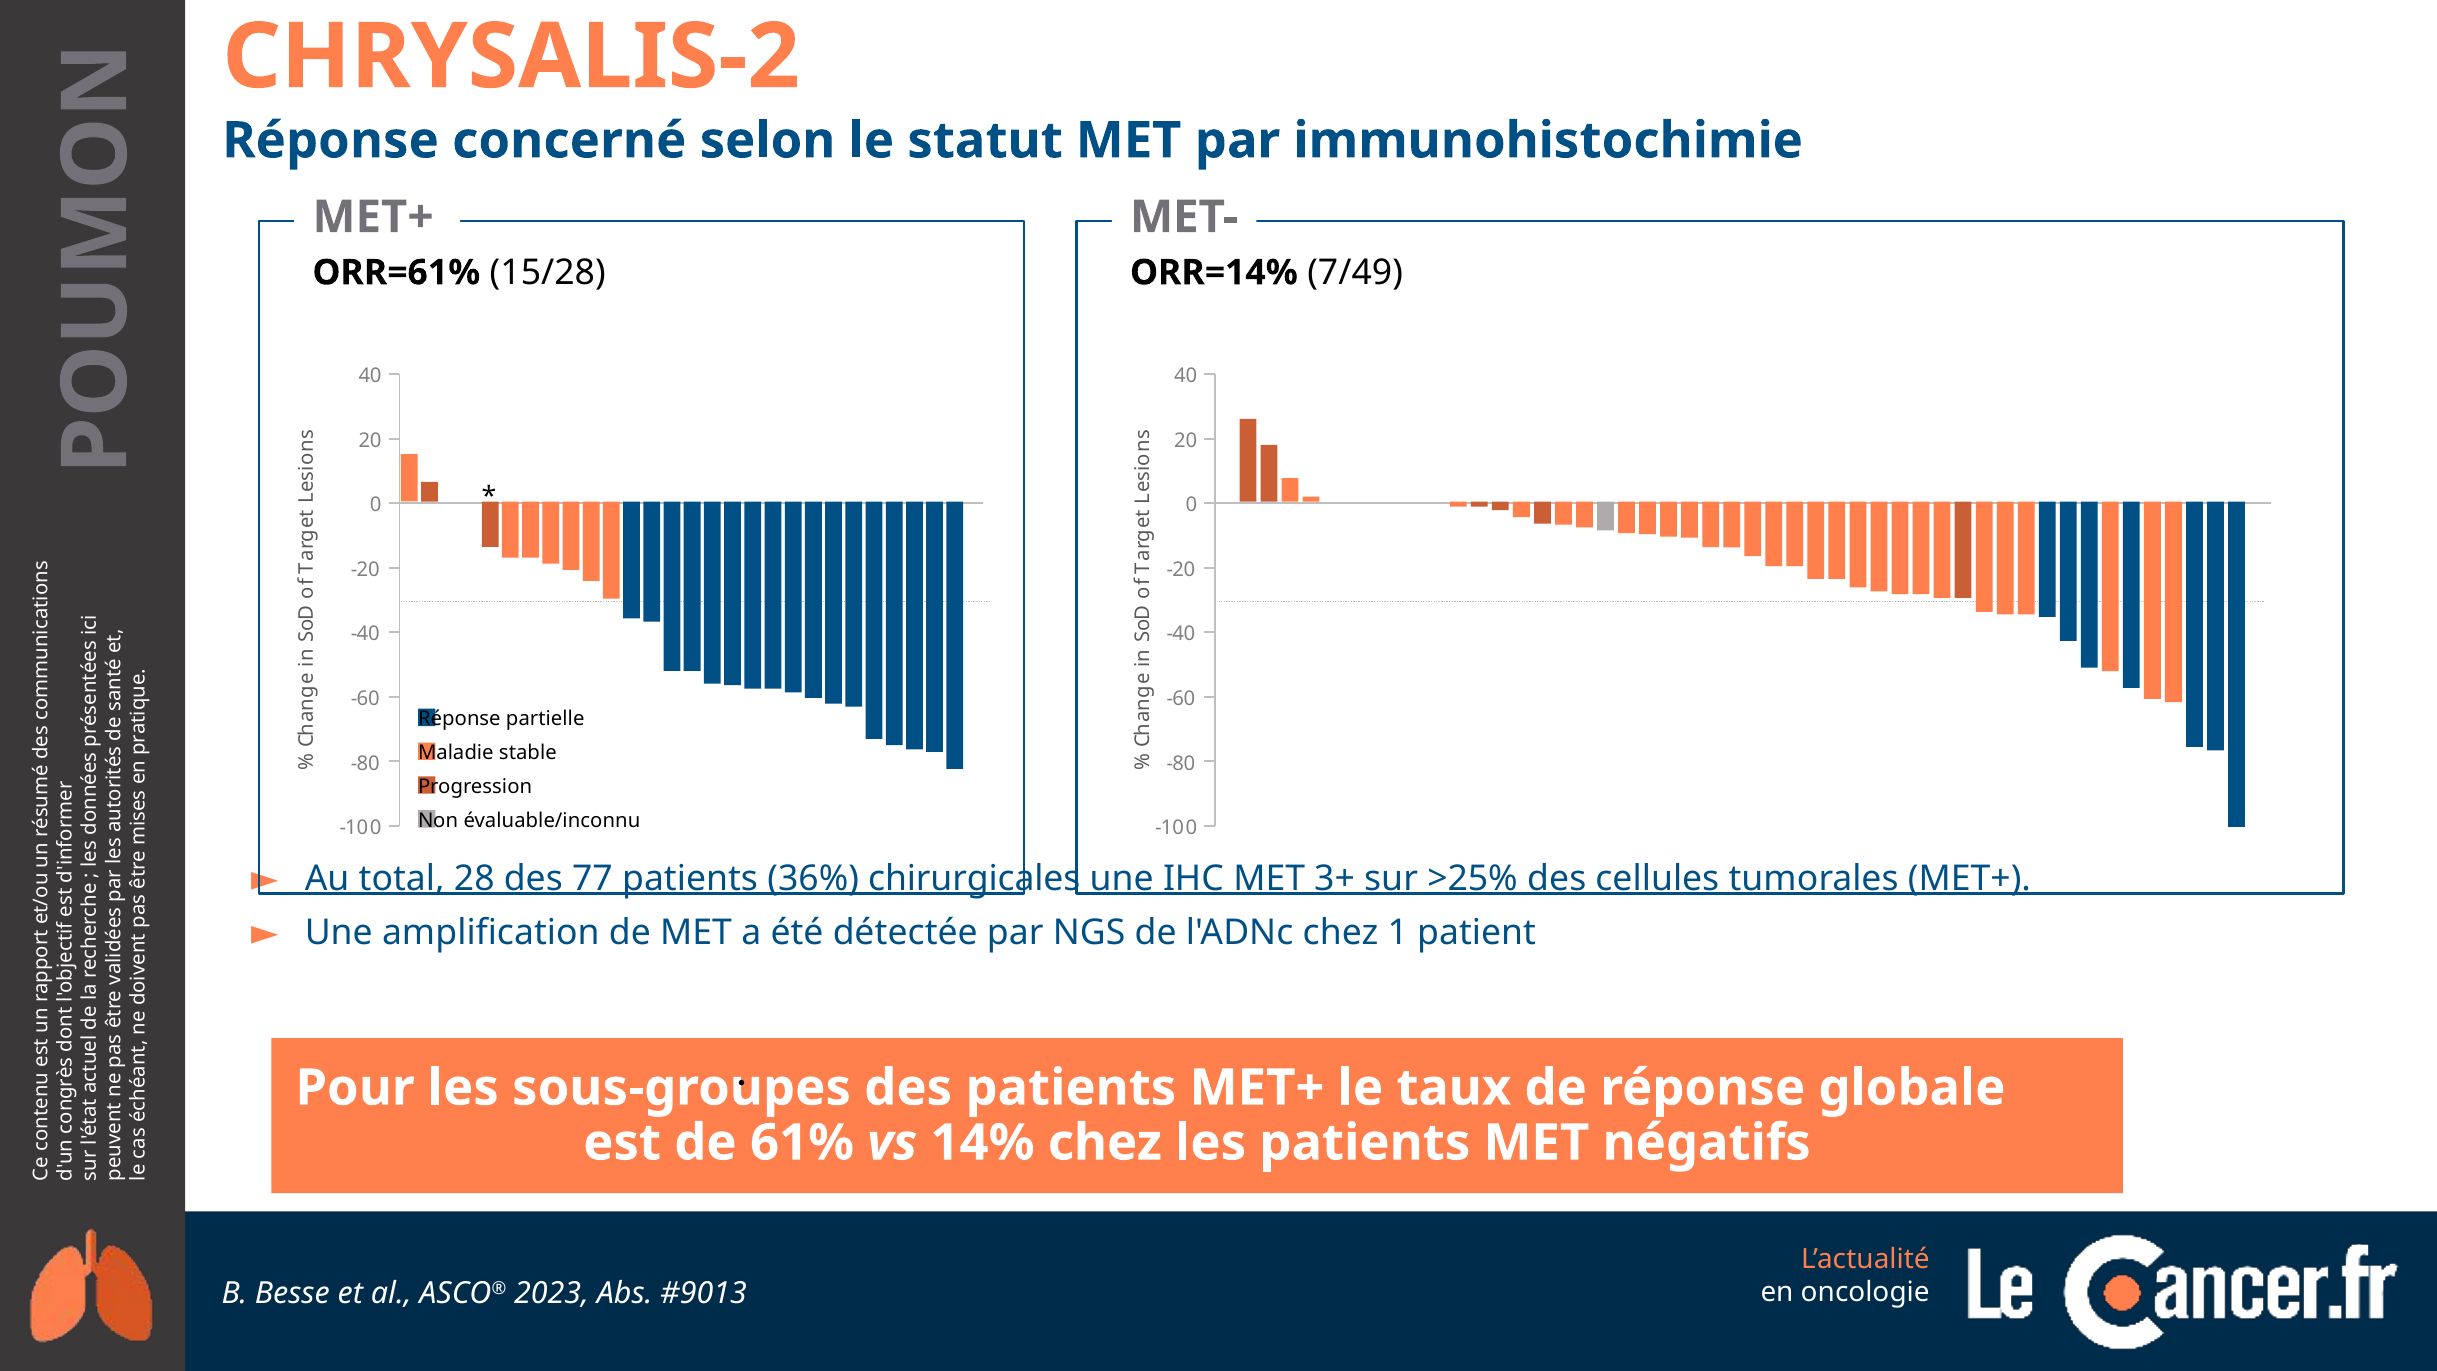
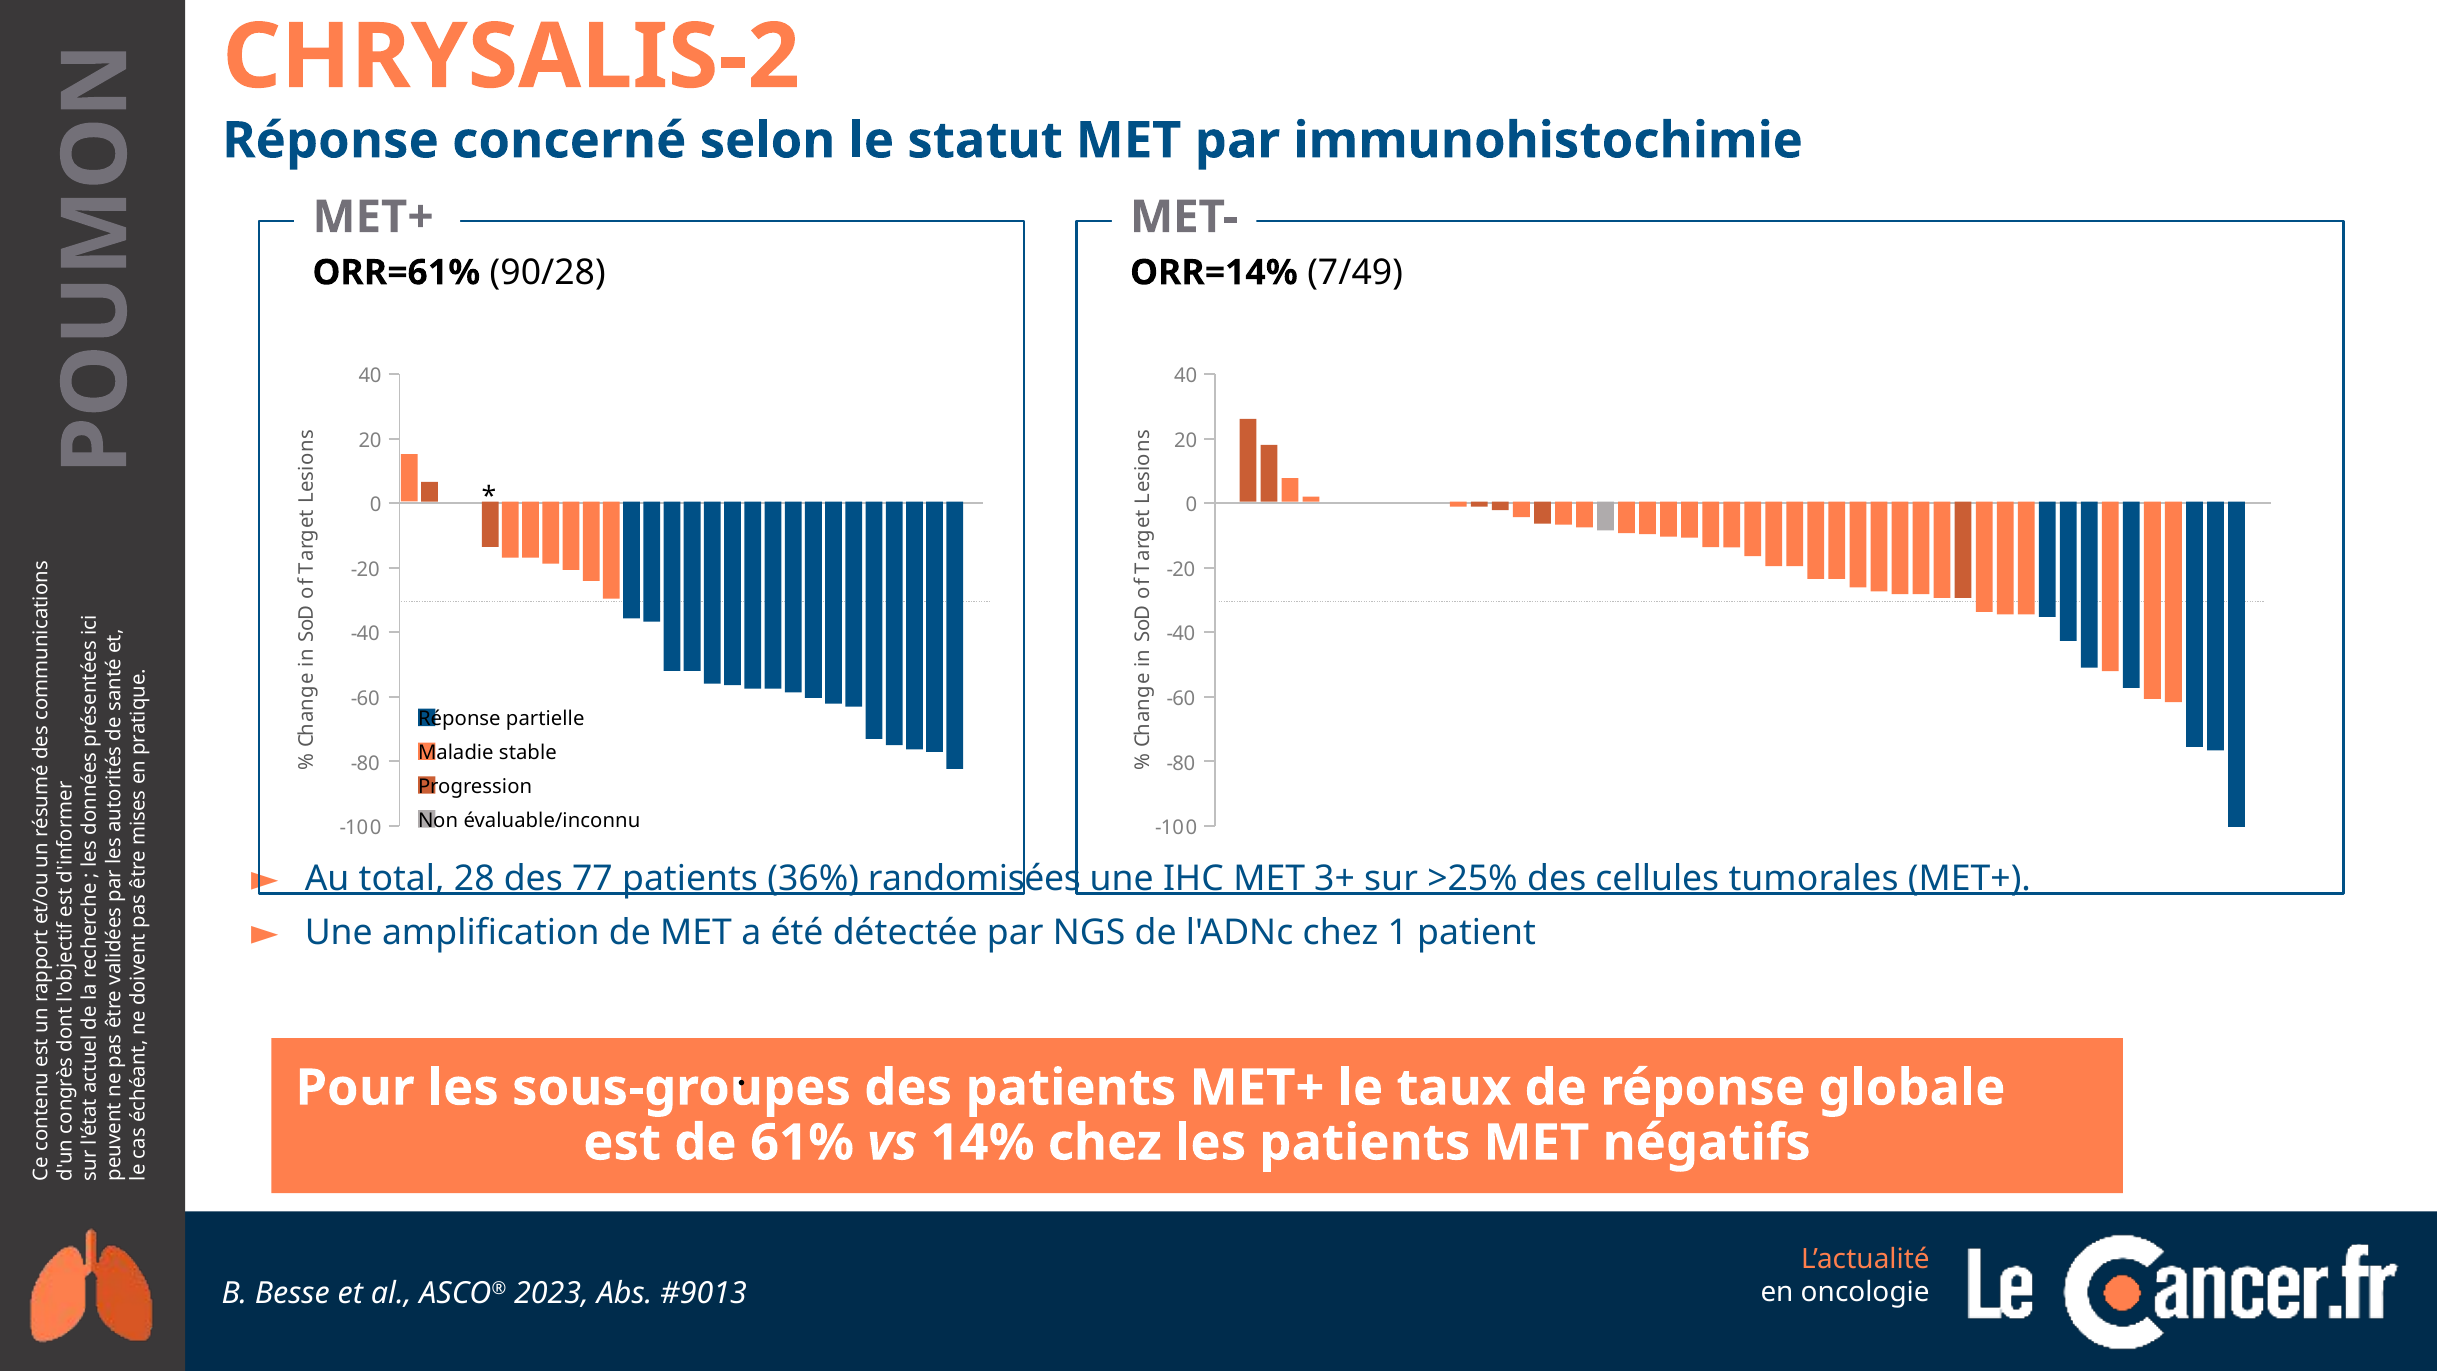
15/28: 15/28 -> 90/28 (548, 273)
chirurgicales: chirurgicales -> randomisées (974, 879)
